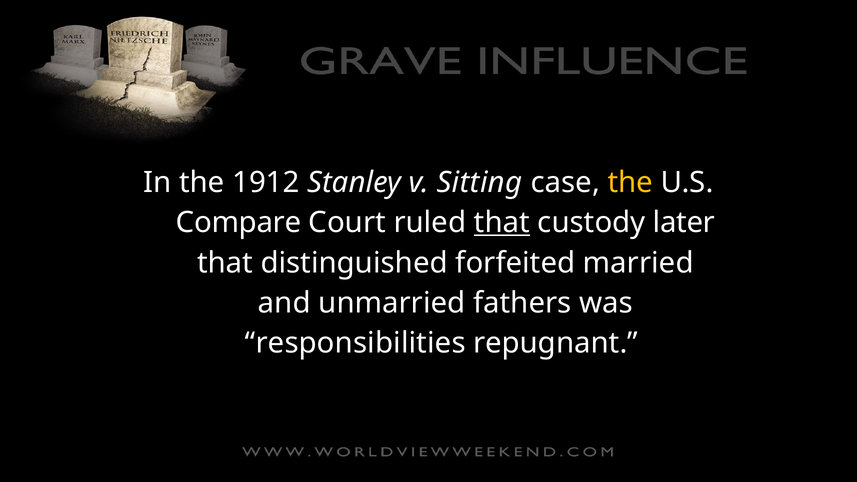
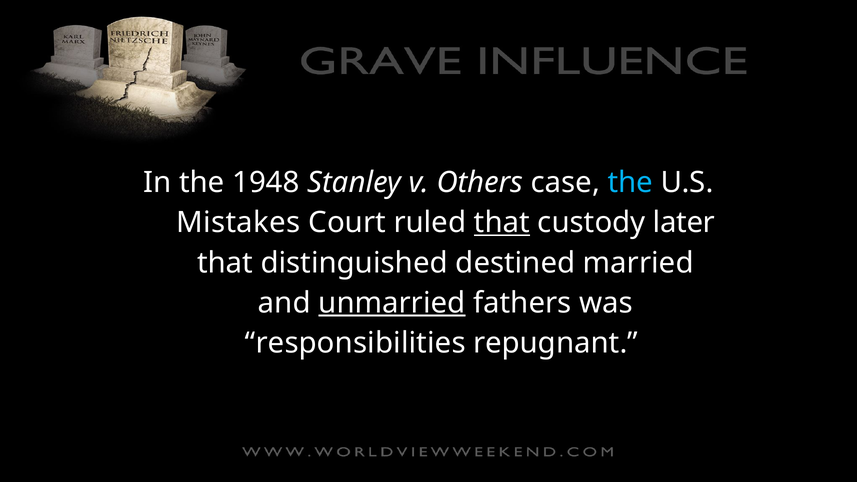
1912: 1912 -> 1948 (266, 183)
Sitting: Sitting -> Others (480, 183)
the colour: yellow -> light blue (630, 183)
Compare: Compare -> Mistakes (238, 223)
forfeited: forfeited -> destined (515, 263)
unmarried underline: none -> present (392, 303)
